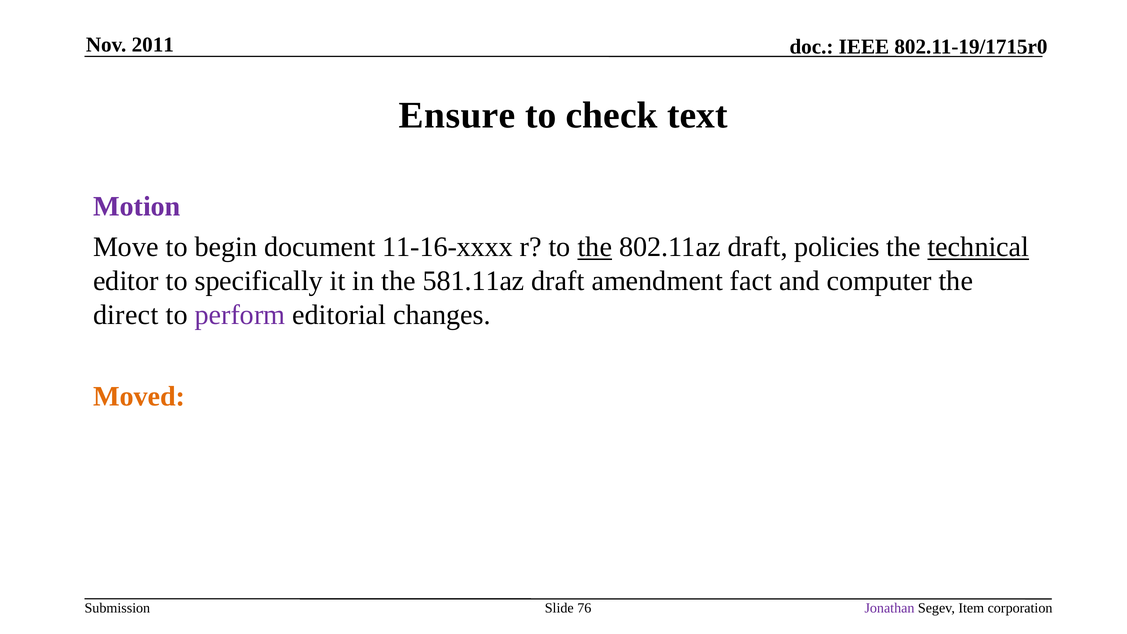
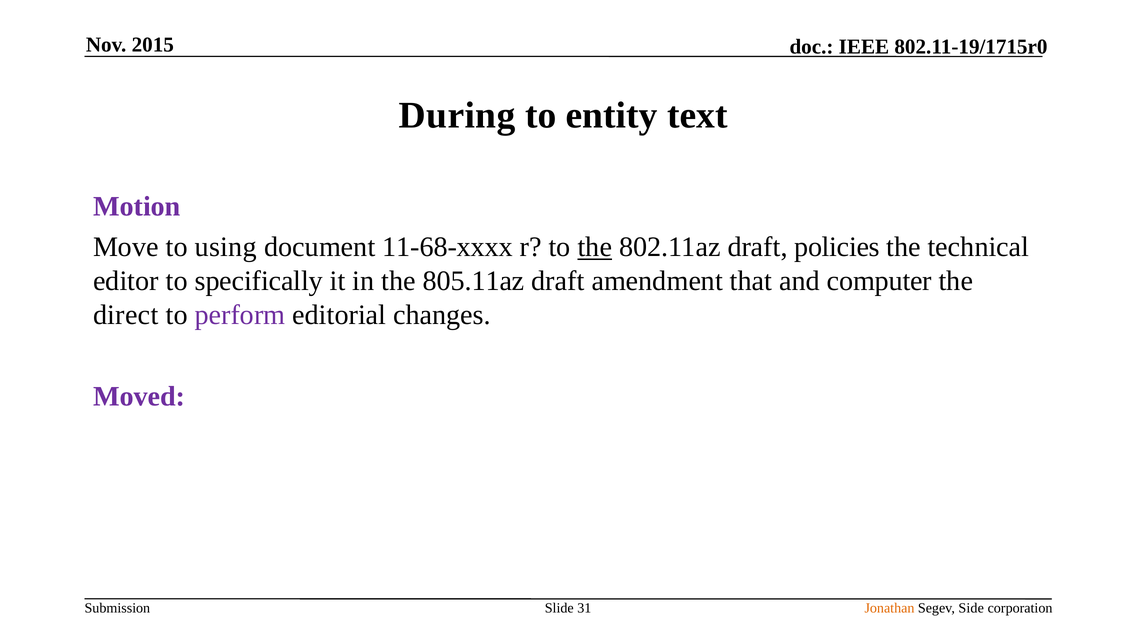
2011: 2011 -> 2015 (153, 45)
Ensure: Ensure -> During (457, 115)
check: check -> entity (612, 115)
begin: begin -> using (226, 247)
11-16-xxxx: 11-16-xxxx -> 11-68-xxxx (448, 247)
technical underline: present -> none (978, 247)
581.11az: 581.11az -> 805.11az (474, 281)
fact: fact -> that (751, 281)
Moved colour: orange -> purple (139, 396)
76: 76 -> 31 (584, 608)
Jonathan colour: purple -> orange (889, 608)
Item: Item -> Side (971, 608)
